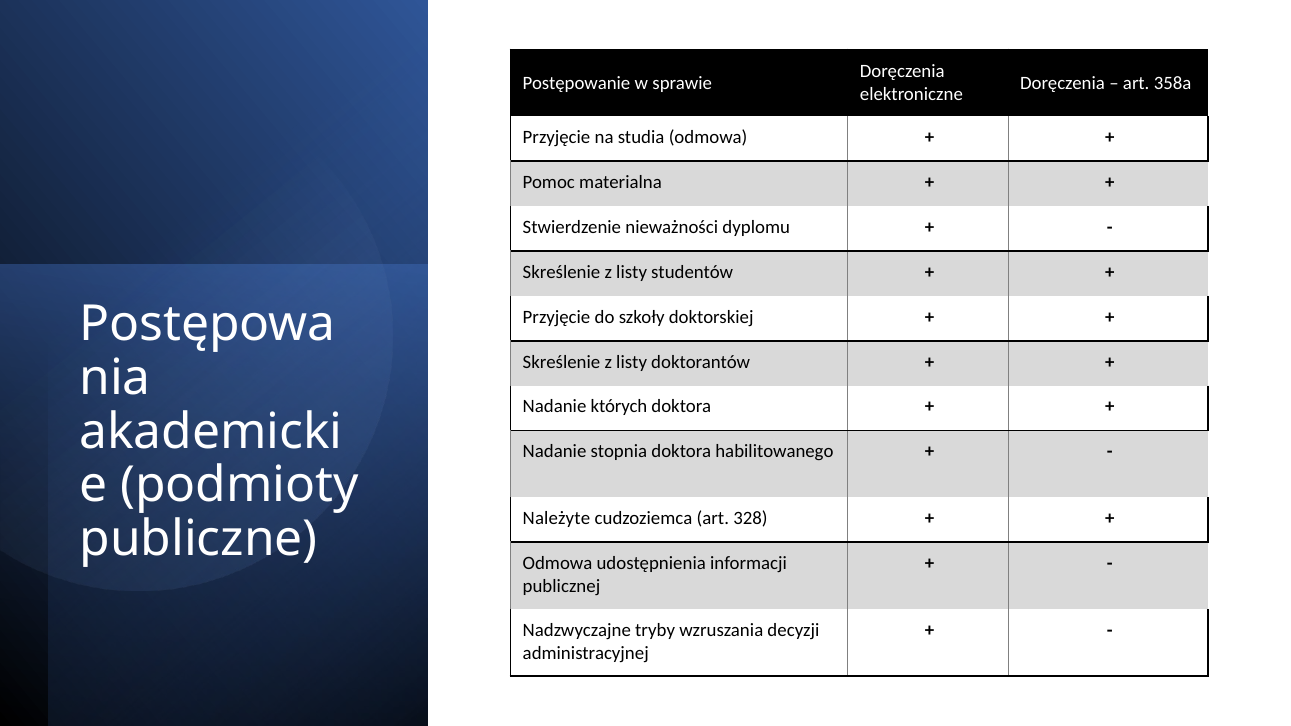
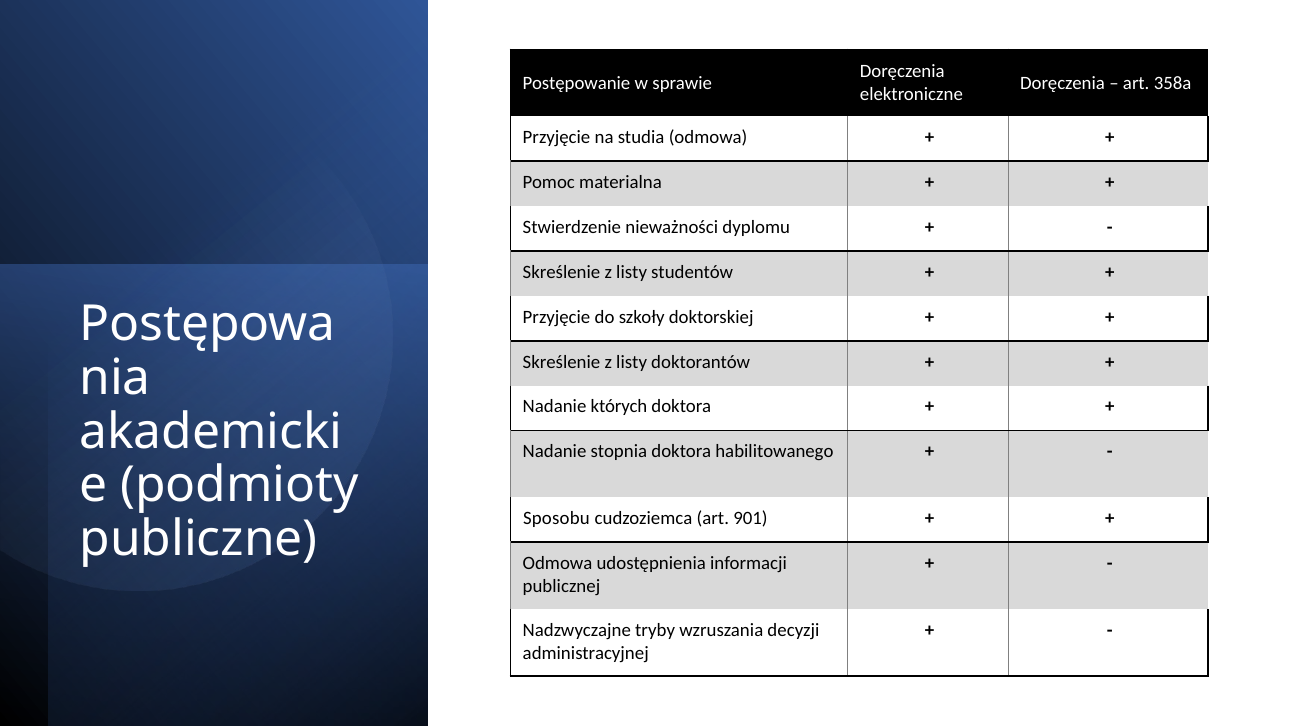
Należyte: Należyte -> Sposobu (556, 519)
328: 328 -> 901 (750, 519)
